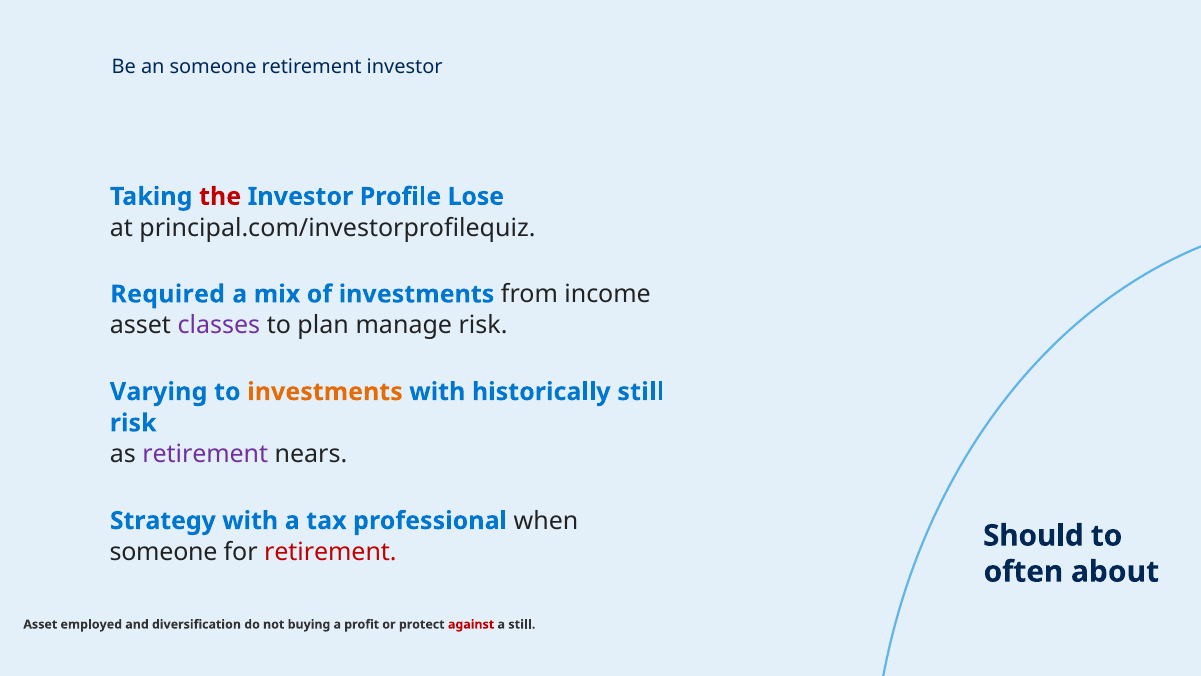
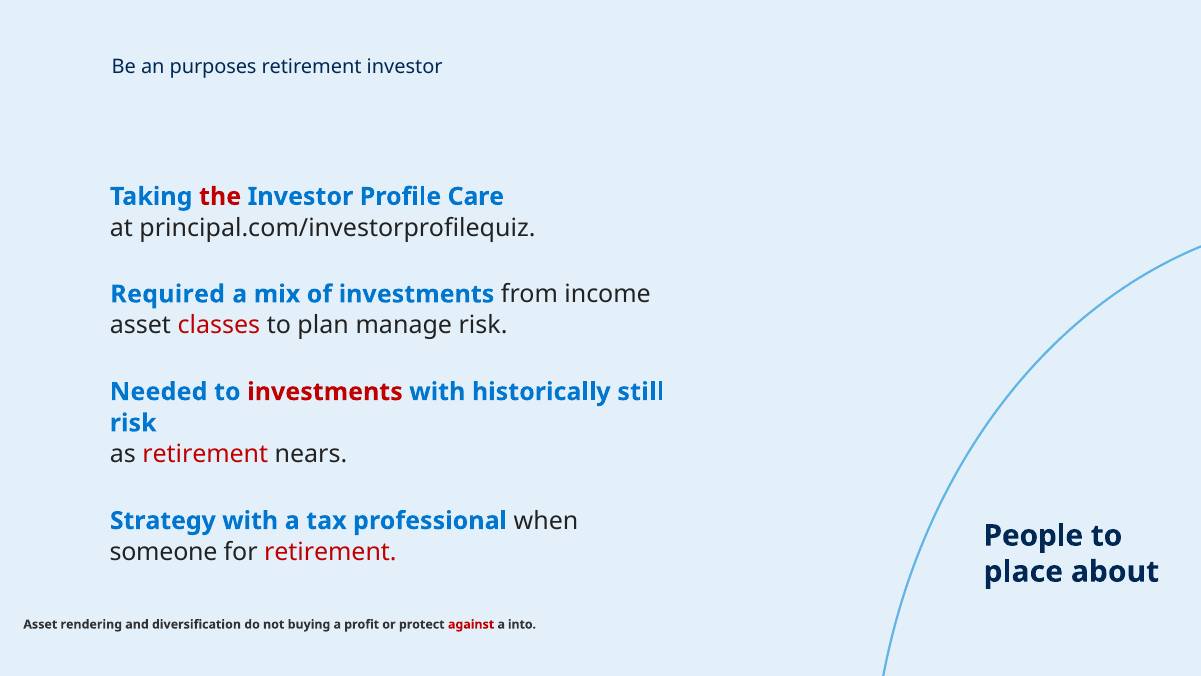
an someone: someone -> purposes (213, 67)
Lose: Lose -> Care (476, 196)
classes colour: purple -> red (219, 325)
Varying: Varying -> Needed (159, 392)
investments colour: orange -> red (325, 392)
retirement colour: purple -> red (205, 454)
Should: Should -> People (1033, 535)
often: often -> place (1023, 571)
employed: employed -> rendering (91, 624)
a still: still -> into (522, 624)
